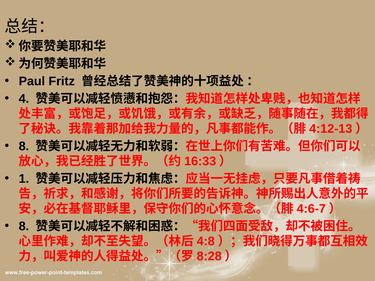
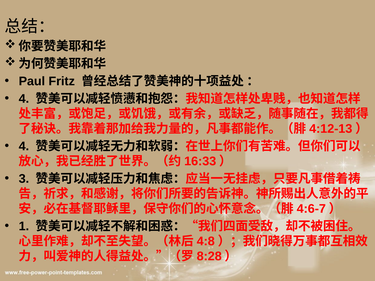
8: 8 -> 4 (24, 146)
1: 1 -> 3 (24, 179)
8: 8 -> 1 (24, 226)
